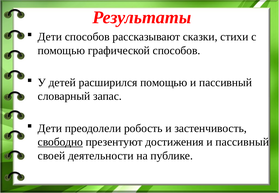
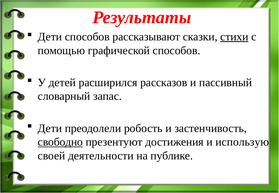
стихи underline: none -> present (234, 37)
расширился помощью: помощью -> рассказов (164, 83)
достижения и пассивный: пассивный -> использую (242, 142)
